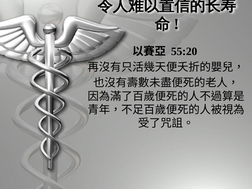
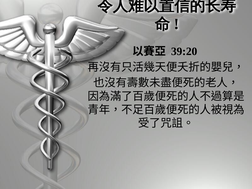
55:20: 55:20 -> 39:20 (184, 51)
